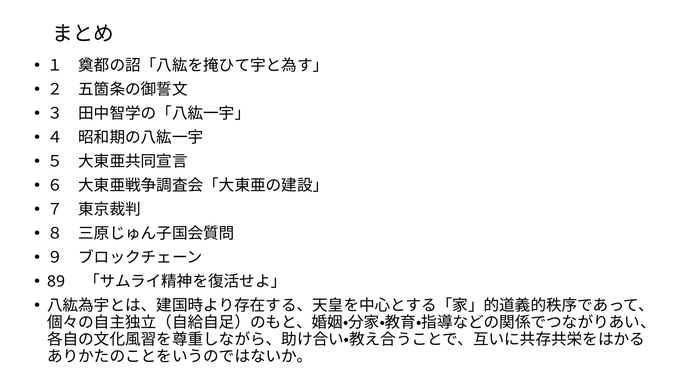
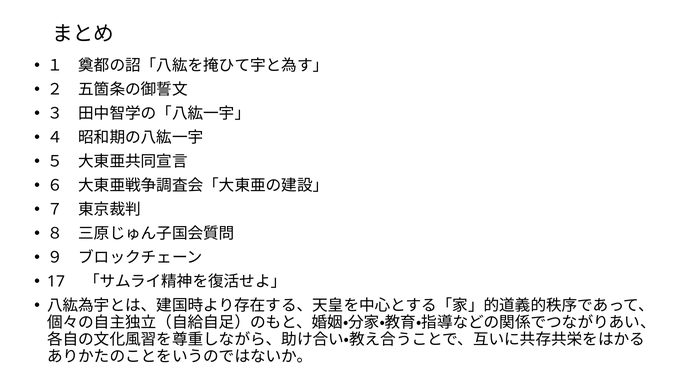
89: 89 -> 17 (56, 282)
